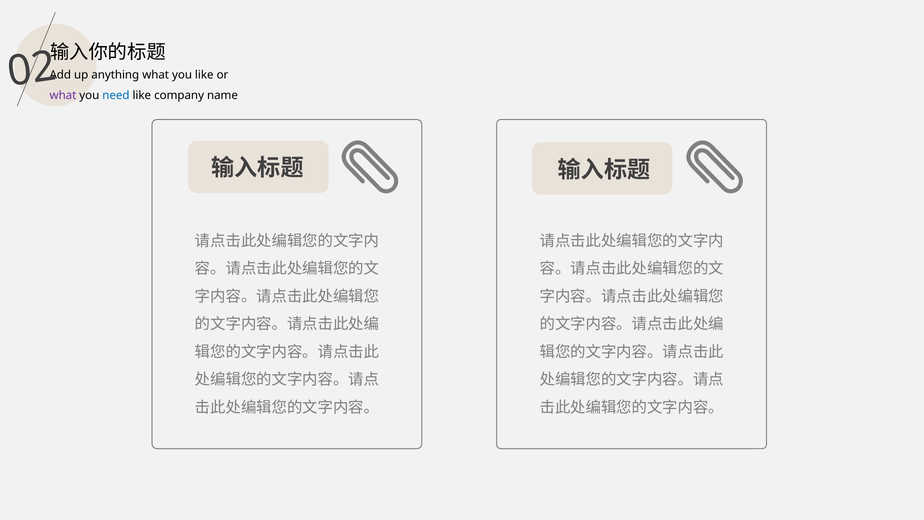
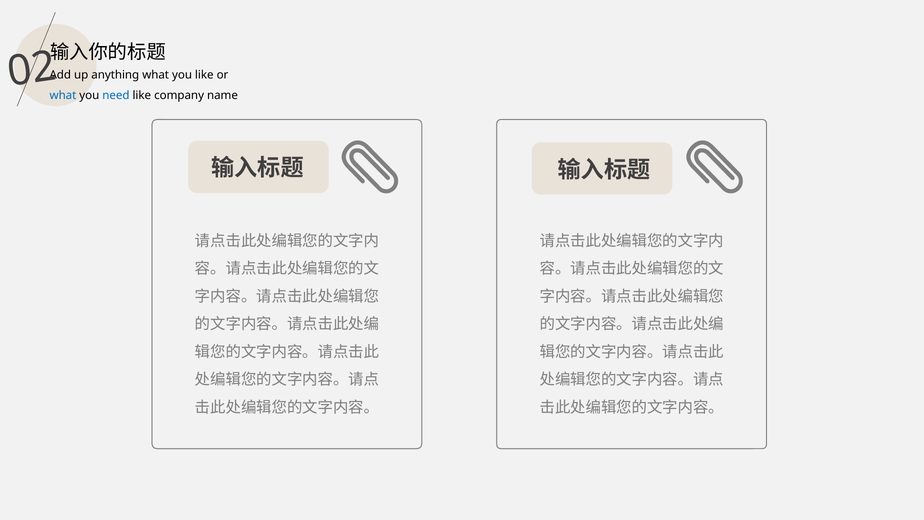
what colour: purple -> blue (63, 96)
